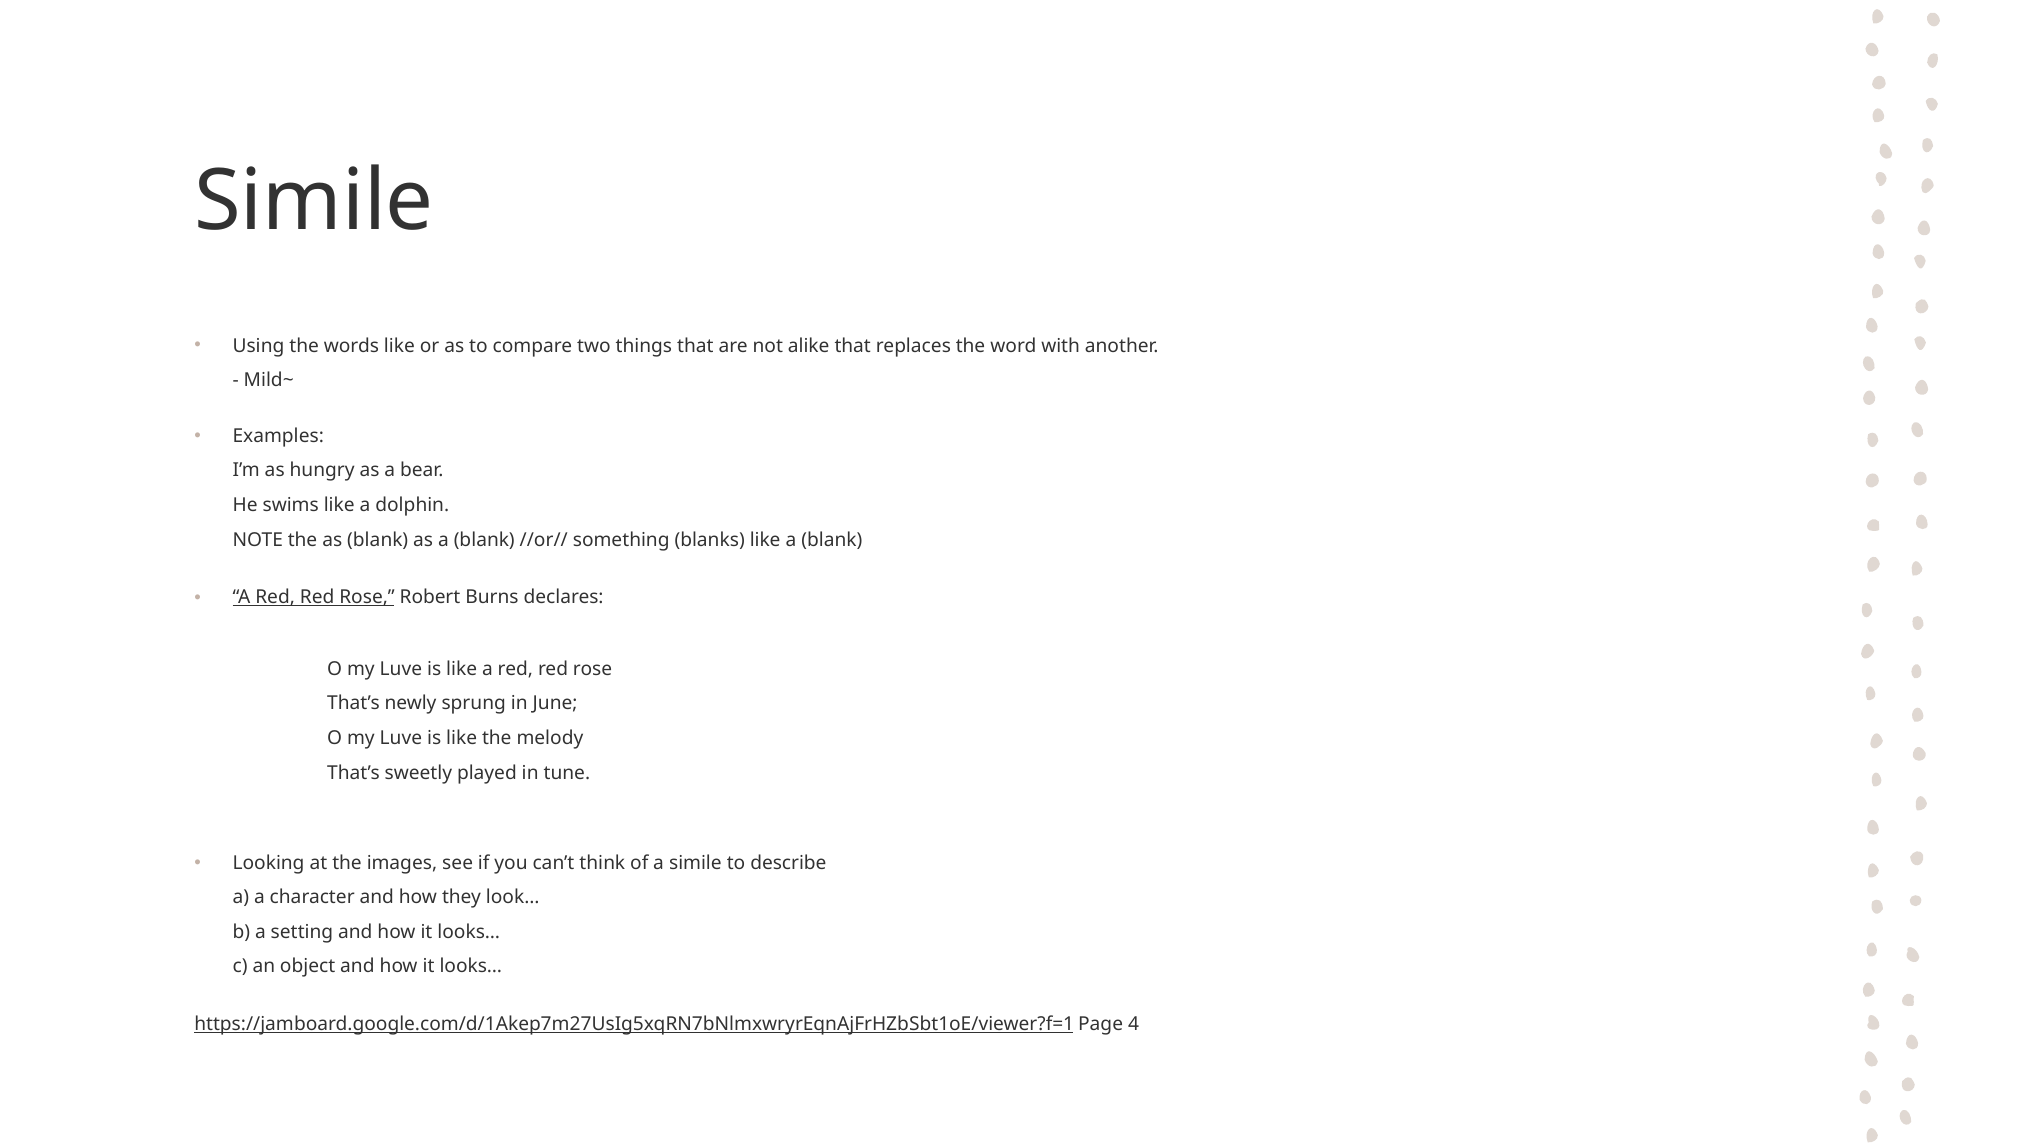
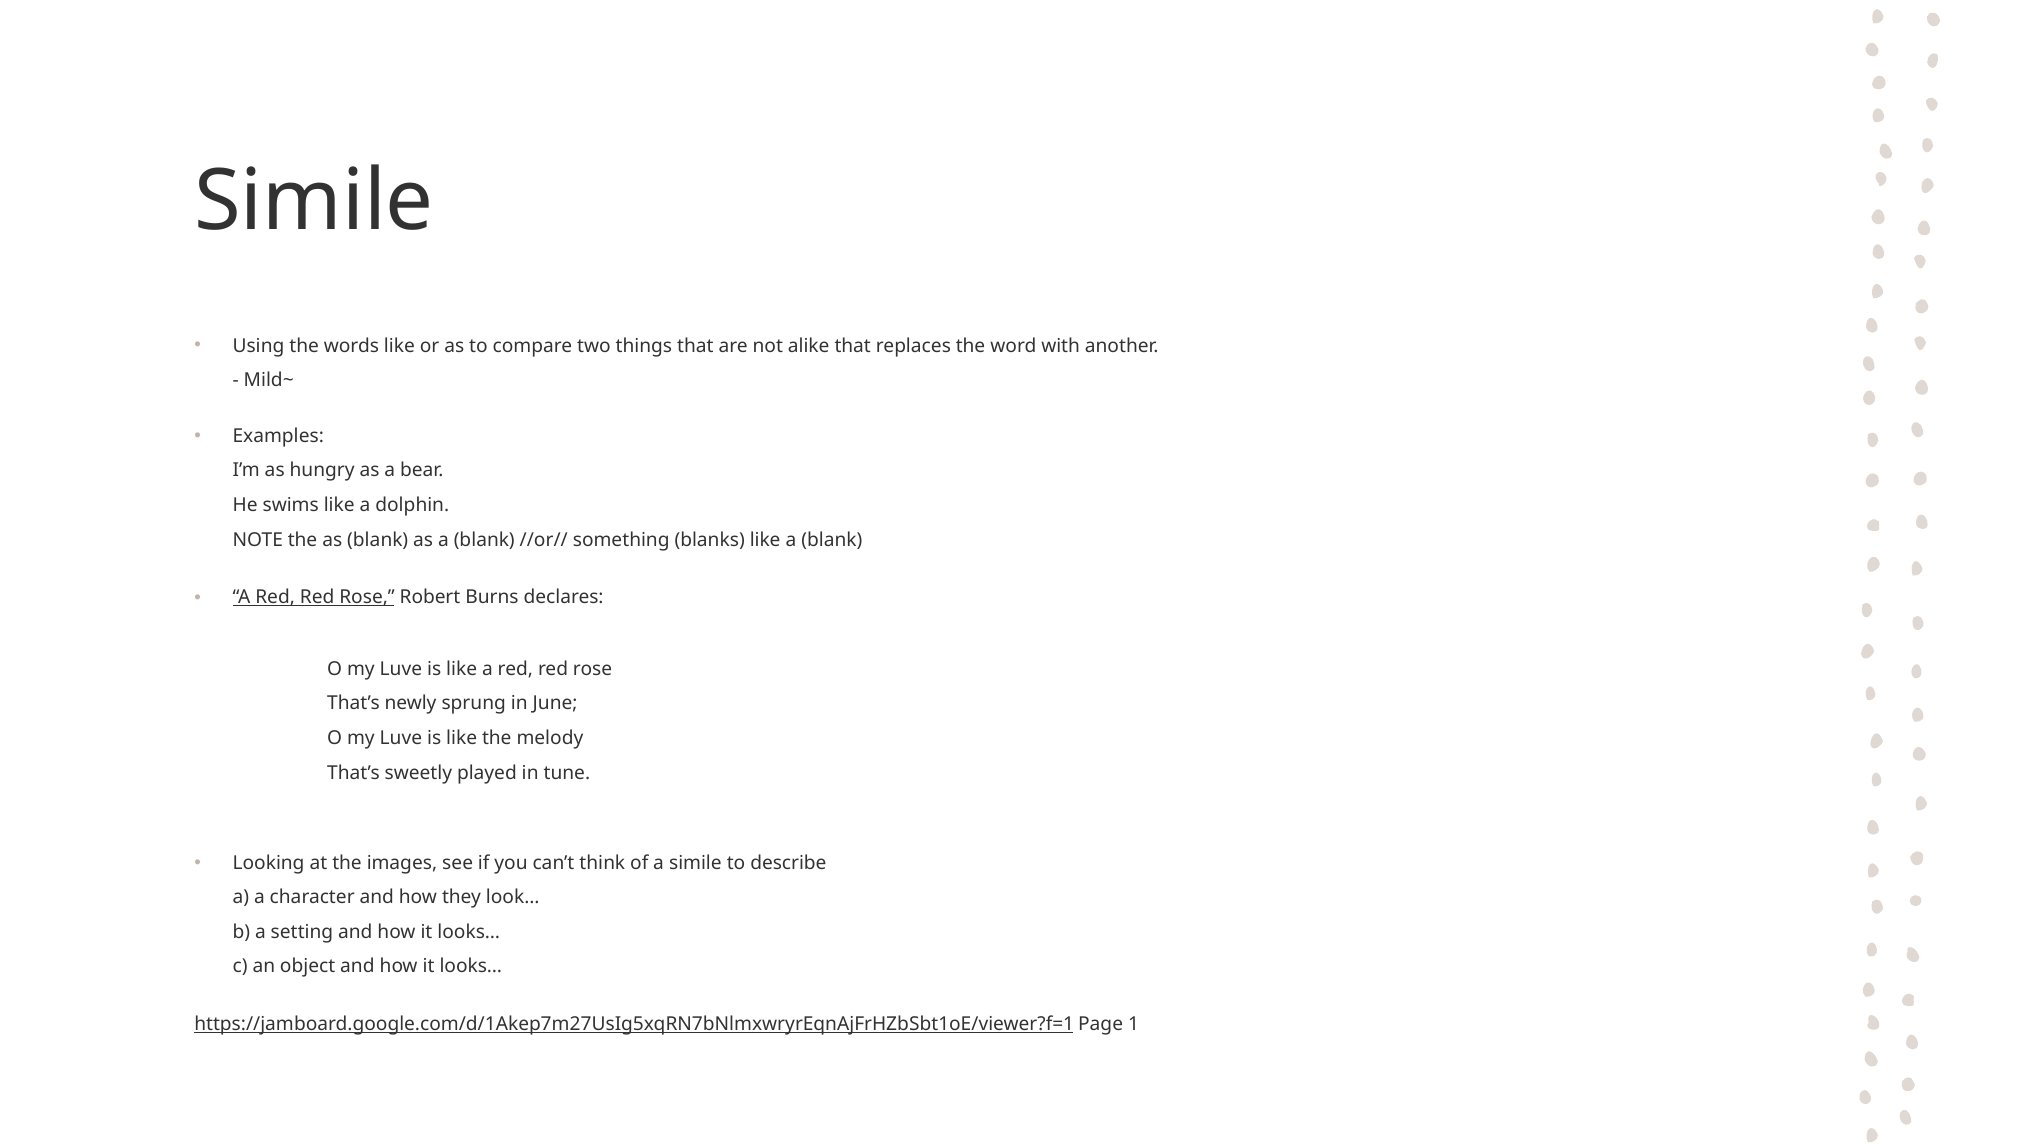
4: 4 -> 1 (1133, 1024)
